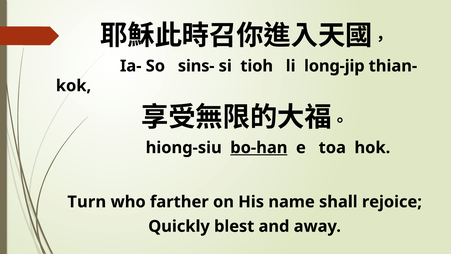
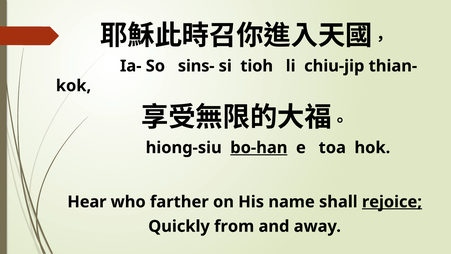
long-jip: long-jip -> chiu-jip (334, 66)
Turn: Turn -> Hear (87, 202)
rejoice underline: none -> present (392, 202)
blest: blest -> from (234, 226)
